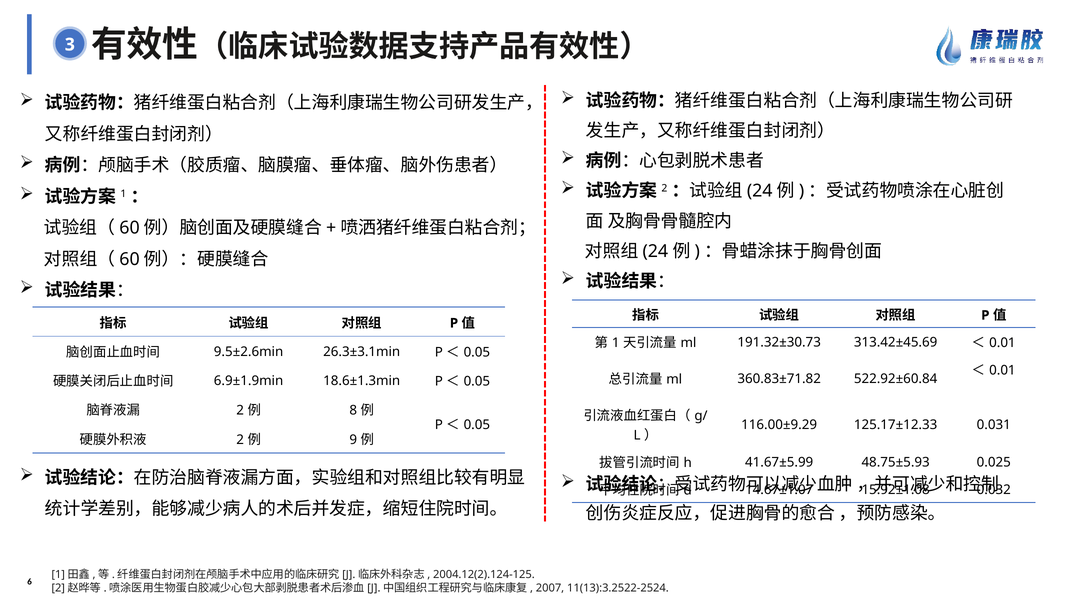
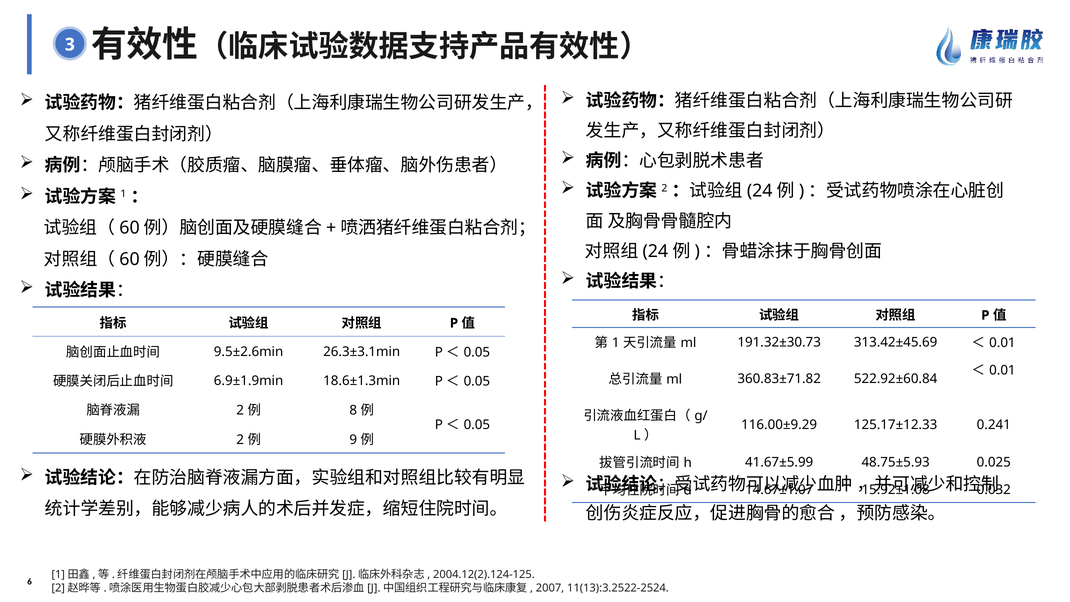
0.031: 0.031 -> 0.241 (994, 425)
